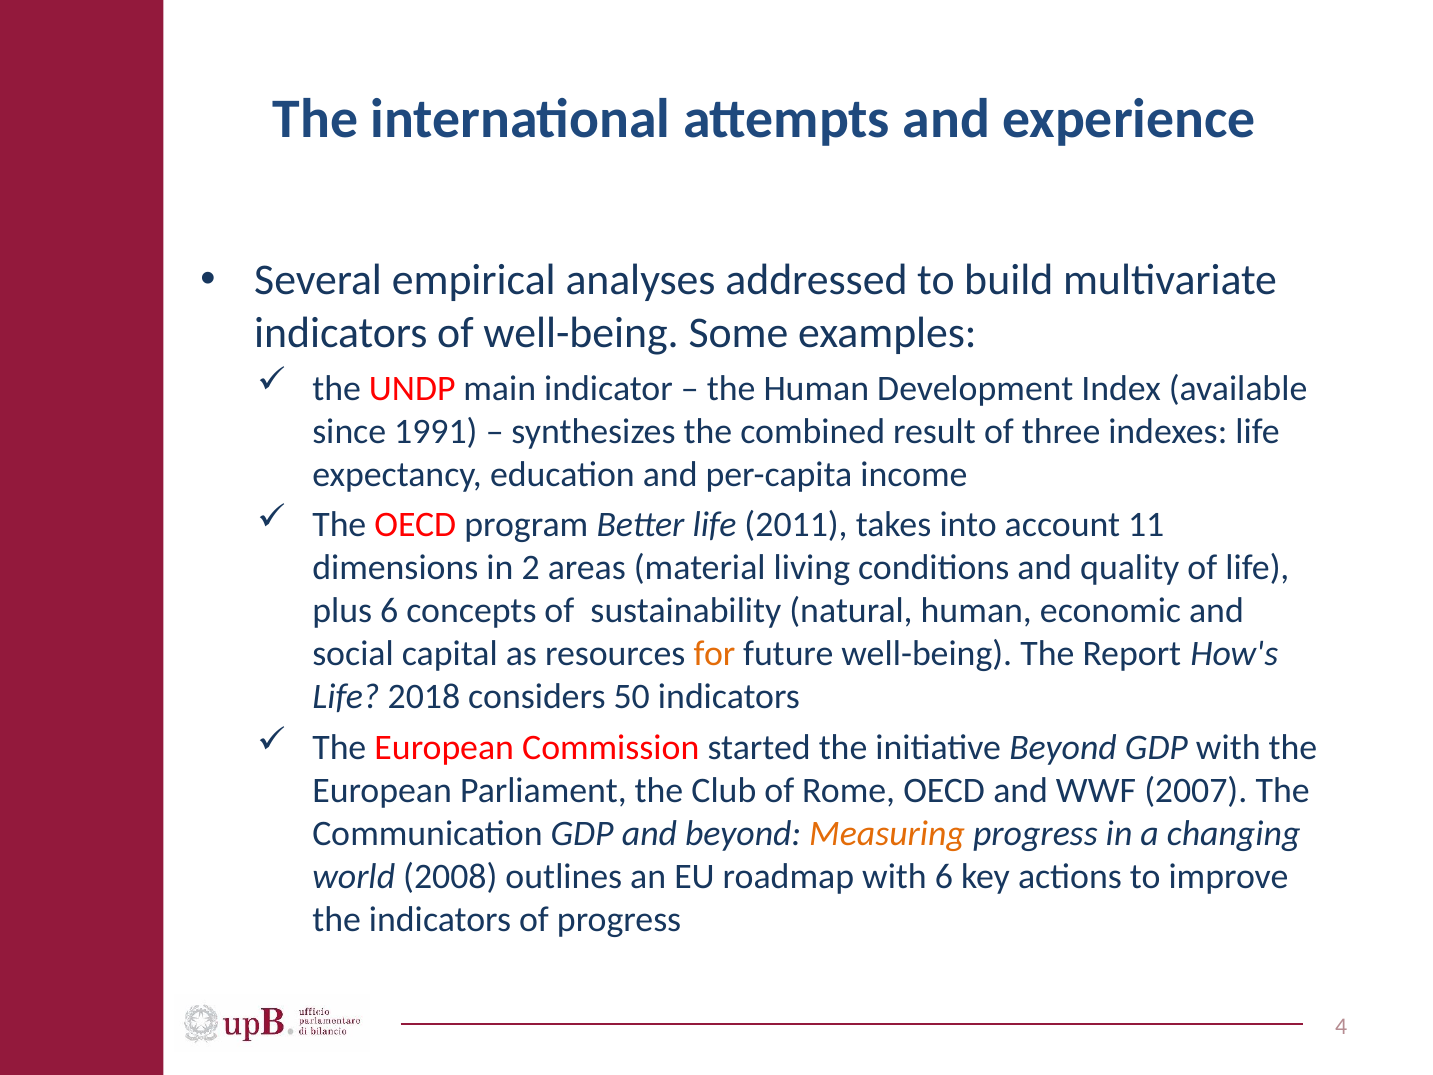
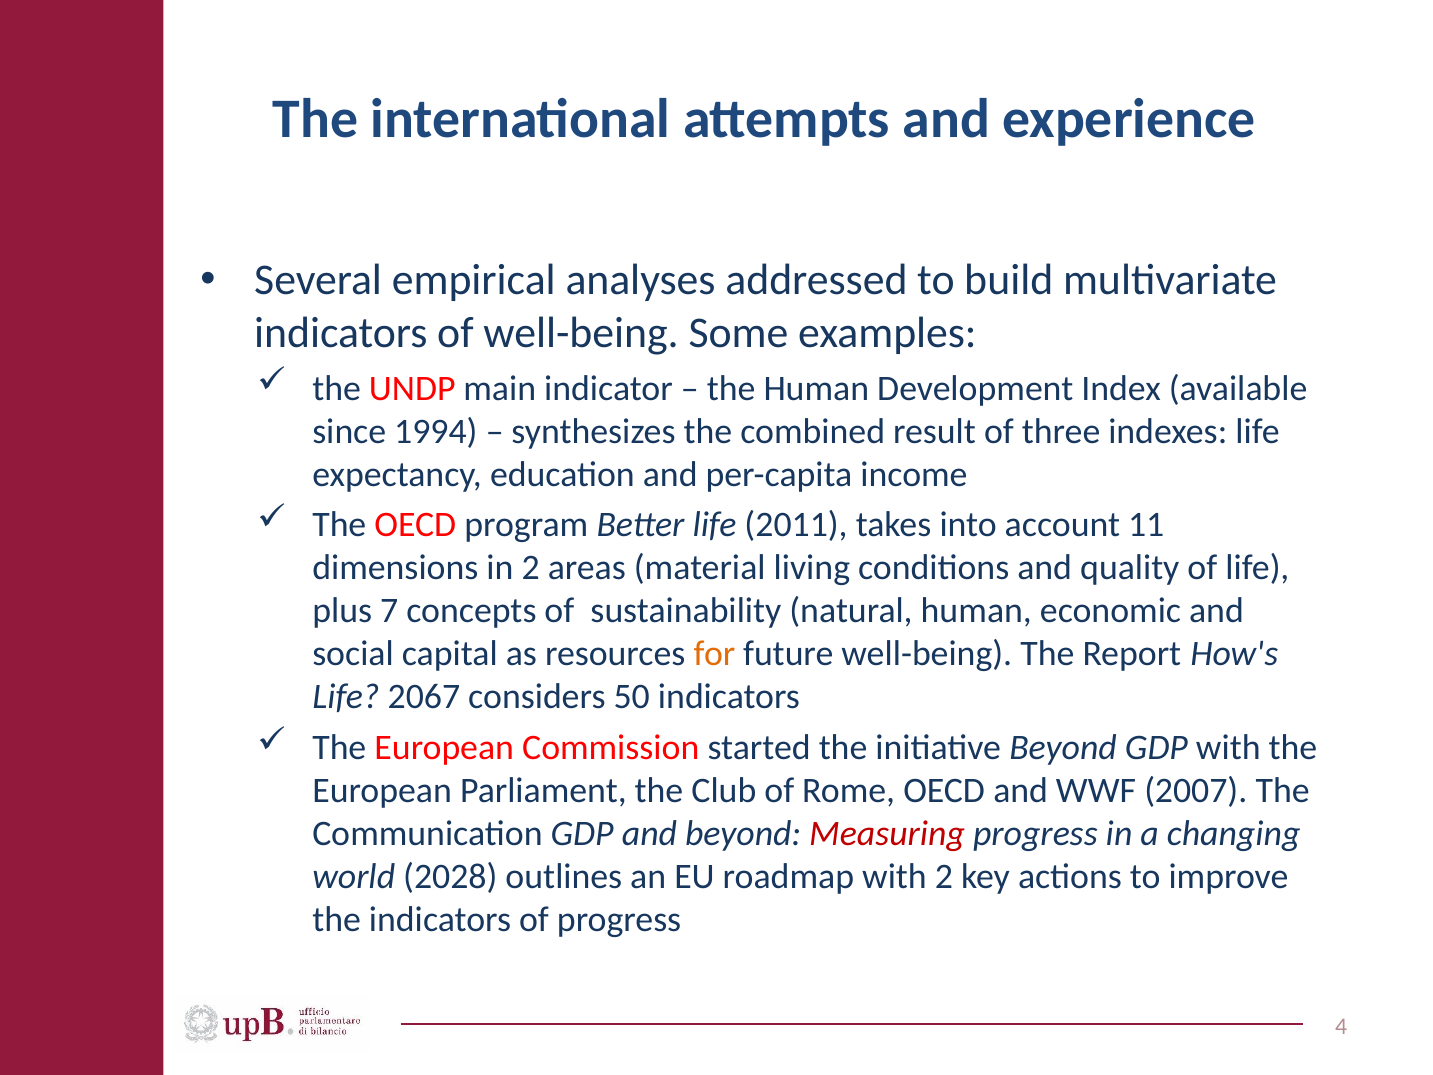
1991: 1991 -> 1994 (436, 431)
plus 6: 6 -> 7 (389, 611)
2018: 2018 -> 2067 (424, 697)
Measuring colour: orange -> red (887, 834)
2008: 2008 -> 2028 (450, 877)
with 6: 6 -> 2 (944, 877)
